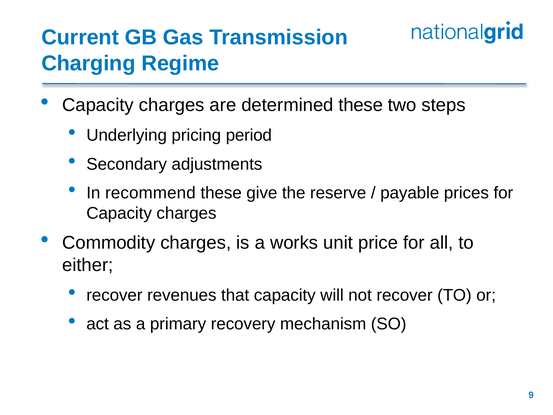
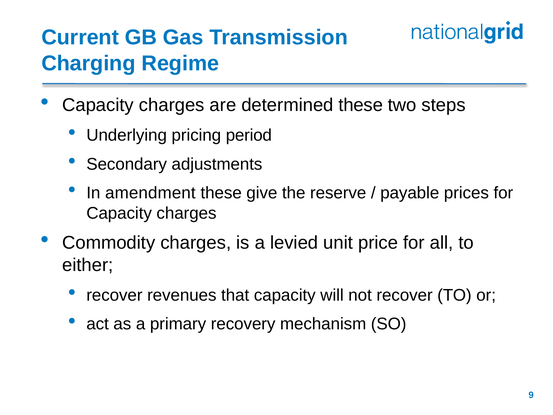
recommend: recommend -> amendment (150, 193)
works: works -> levied (294, 243)
